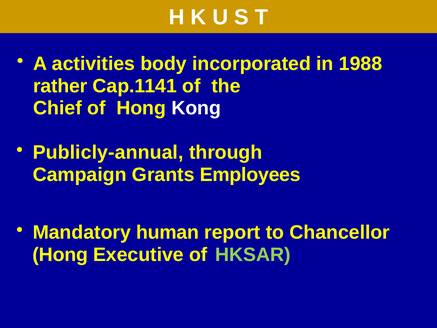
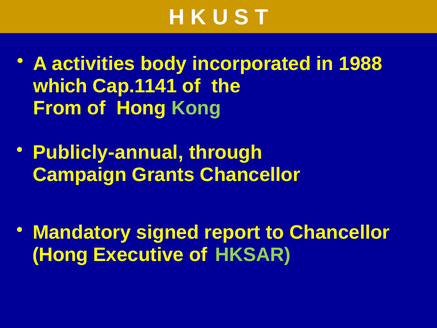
rather: rather -> which (60, 86)
Chief: Chief -> From (58, 108)
Kong colour: white -> light green (196, 108)
Grants Employees: Employees -> Chancellor (250, 175)
human: human -> signed (168, 232)
